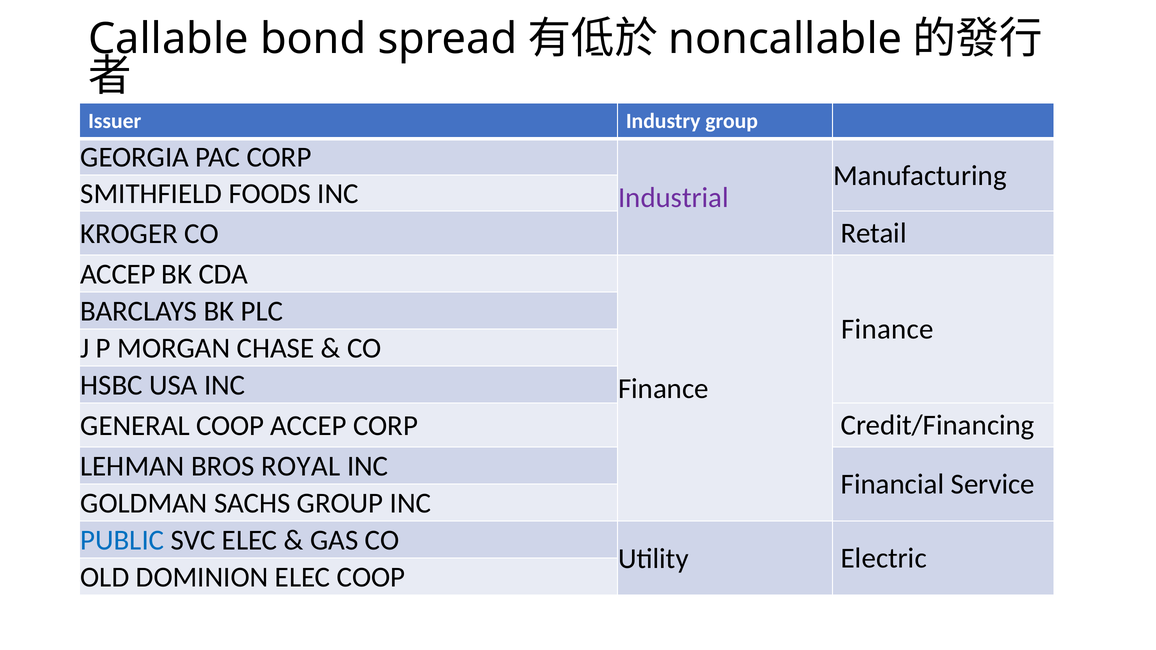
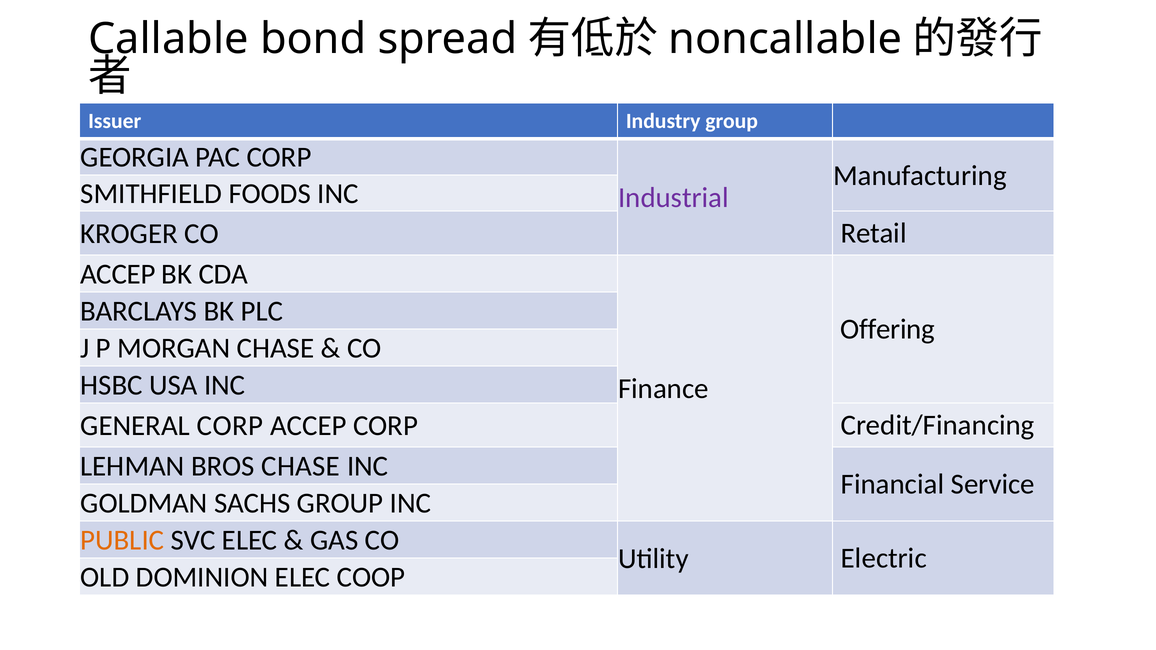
Finance: Finance -> Offering (888, 329)
GENERAL COOP: COOP -> CORP (230, 426)
BROS ROYAL: ROYAL -> CHASE (301, 466)
PUBLIC colour: blue -> orange (122, 540)
